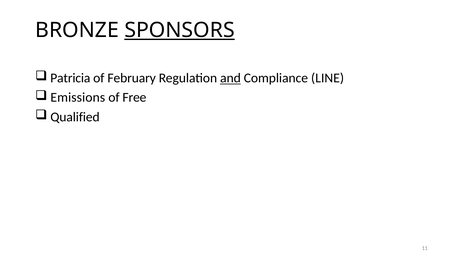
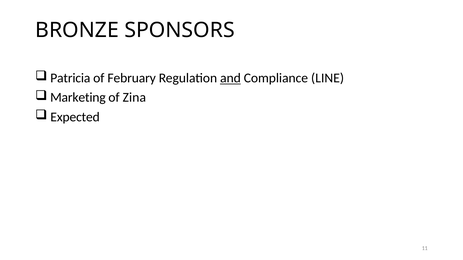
SPONSORS underline: present -> none (180, 30)
Emissions: Emissions -> Marketing (78, 98)
Free: Free -> Zina (134, 98)
Qualified: Qualified -> Expected (75, 117)
